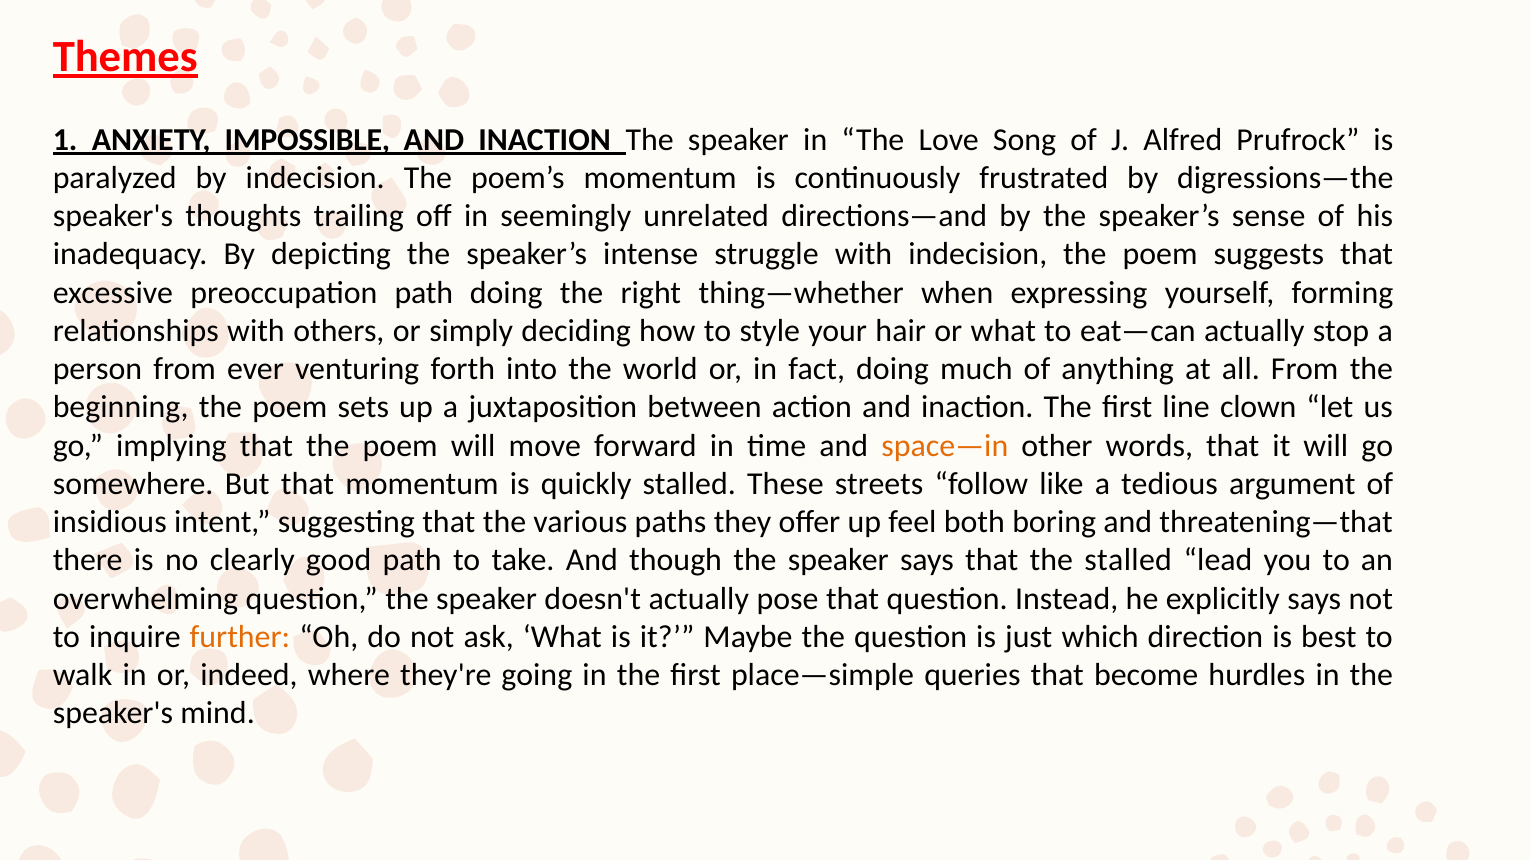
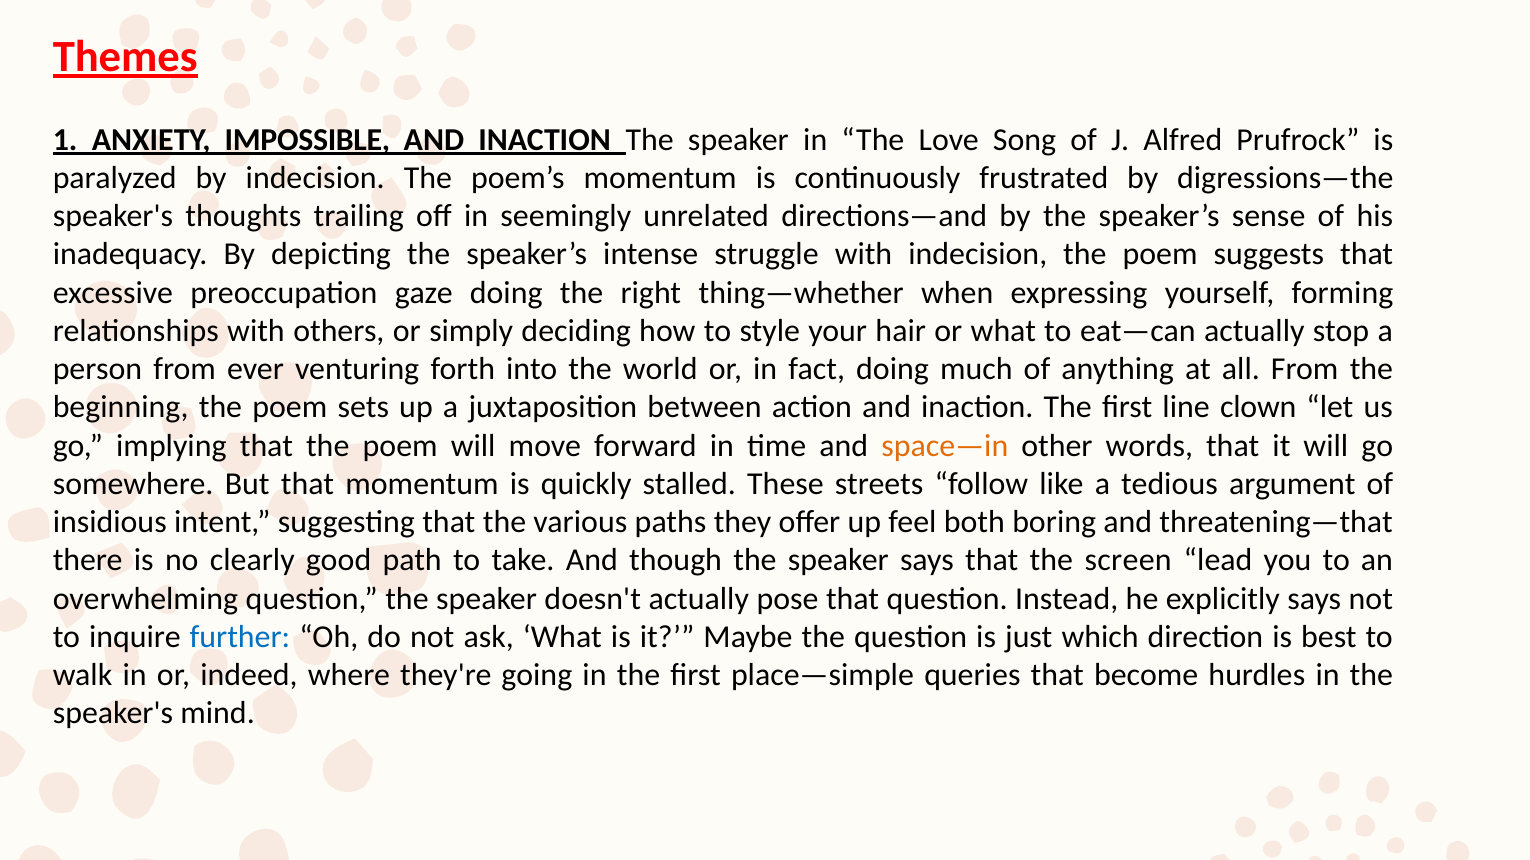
preoccupation path: path -> gaze (424, 293)
the stalled: stalled -> screen (1128, 561)
further colour: orange -> blue (240, 637)
